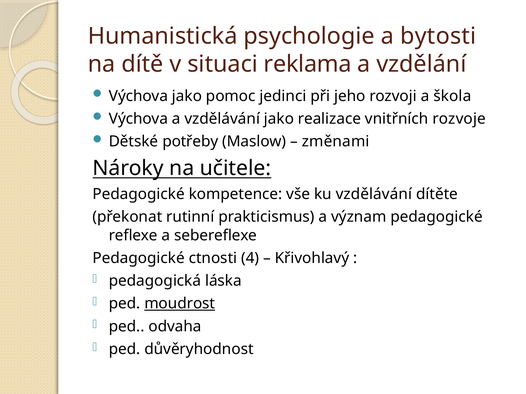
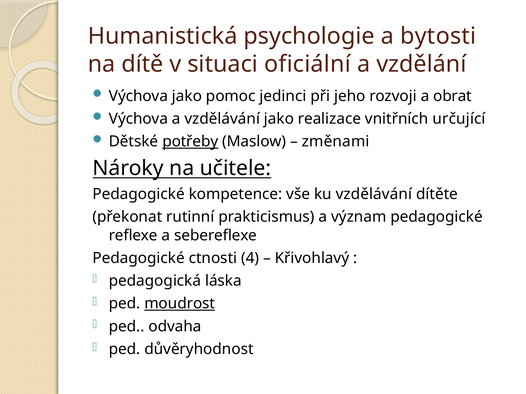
reklama: reklama -> oficiální (307, 64)
škola: škola -> obrat (452, 96)
rozvoje: rozvoje -> určující (459, 119)
potřeby underline: none -> present (190, 142)
